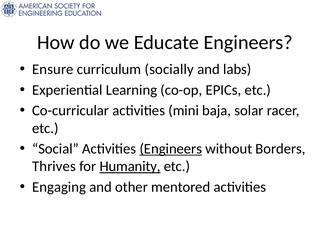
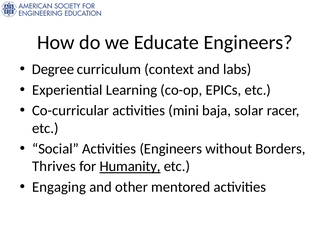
Ensure: Ensure -> Degree (53, 69)
socially: socially -> context (169, 69)
Engineers underline: present -> none (171, 148)
